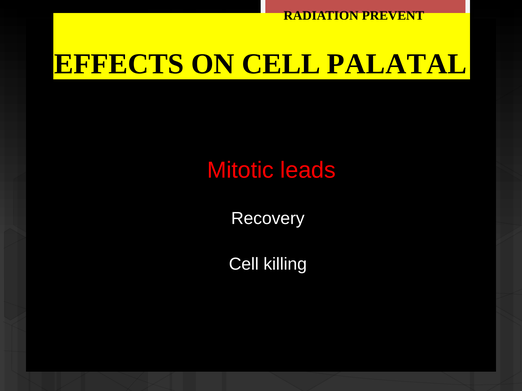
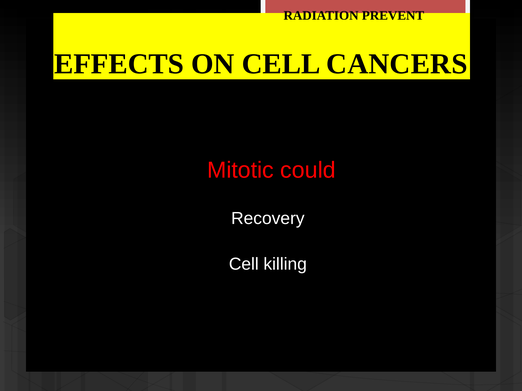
PALATAL: PALATAL -> CANCERS (397, 64)
leads: leads -> could (308, 170)
